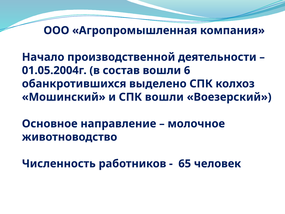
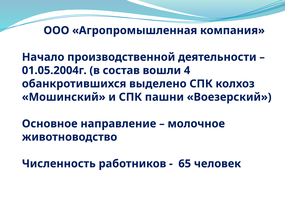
6: 6 -> 4 (187, 70)
СПК вошли: вошли -> пашни (164, 97)
